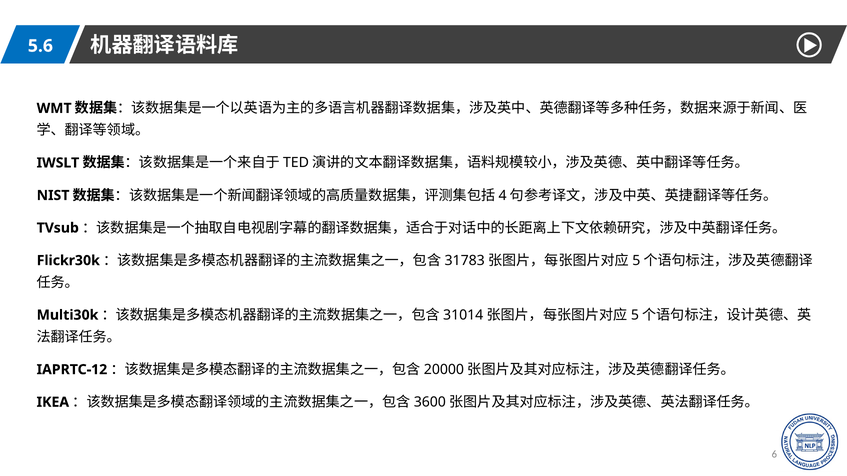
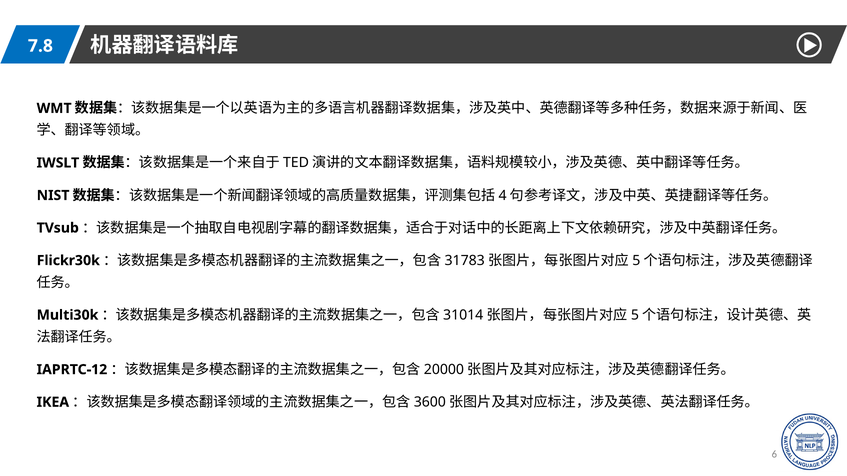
5.6: 5.6 -> 7.8 (40, 46)
